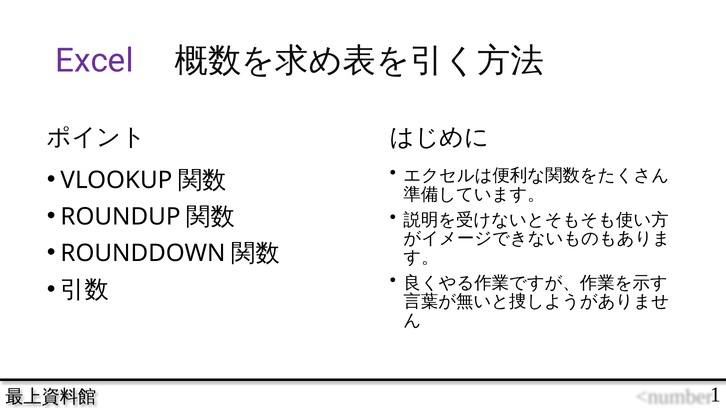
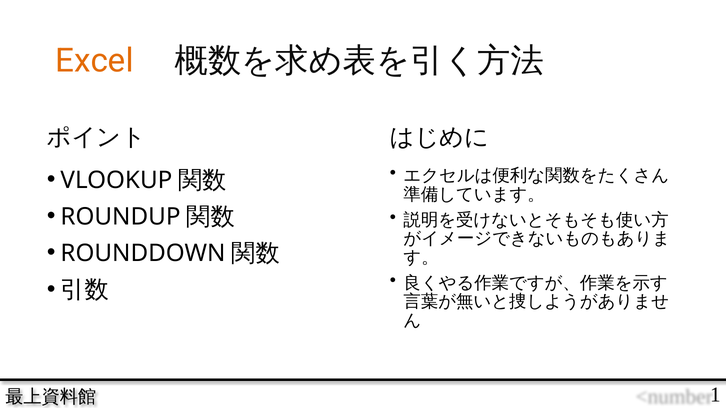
Excel colour: purple -> orange (94, 61)
